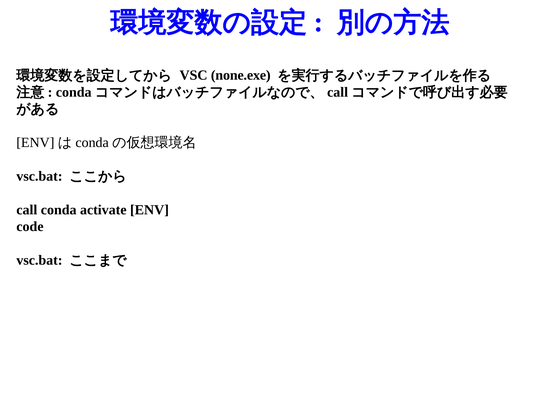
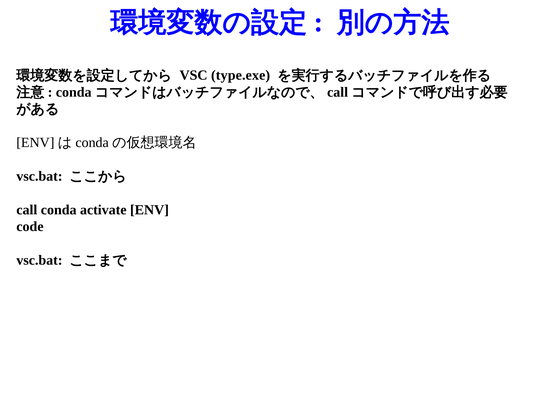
none.exe: none.exe -> type.exe (241, 75)
